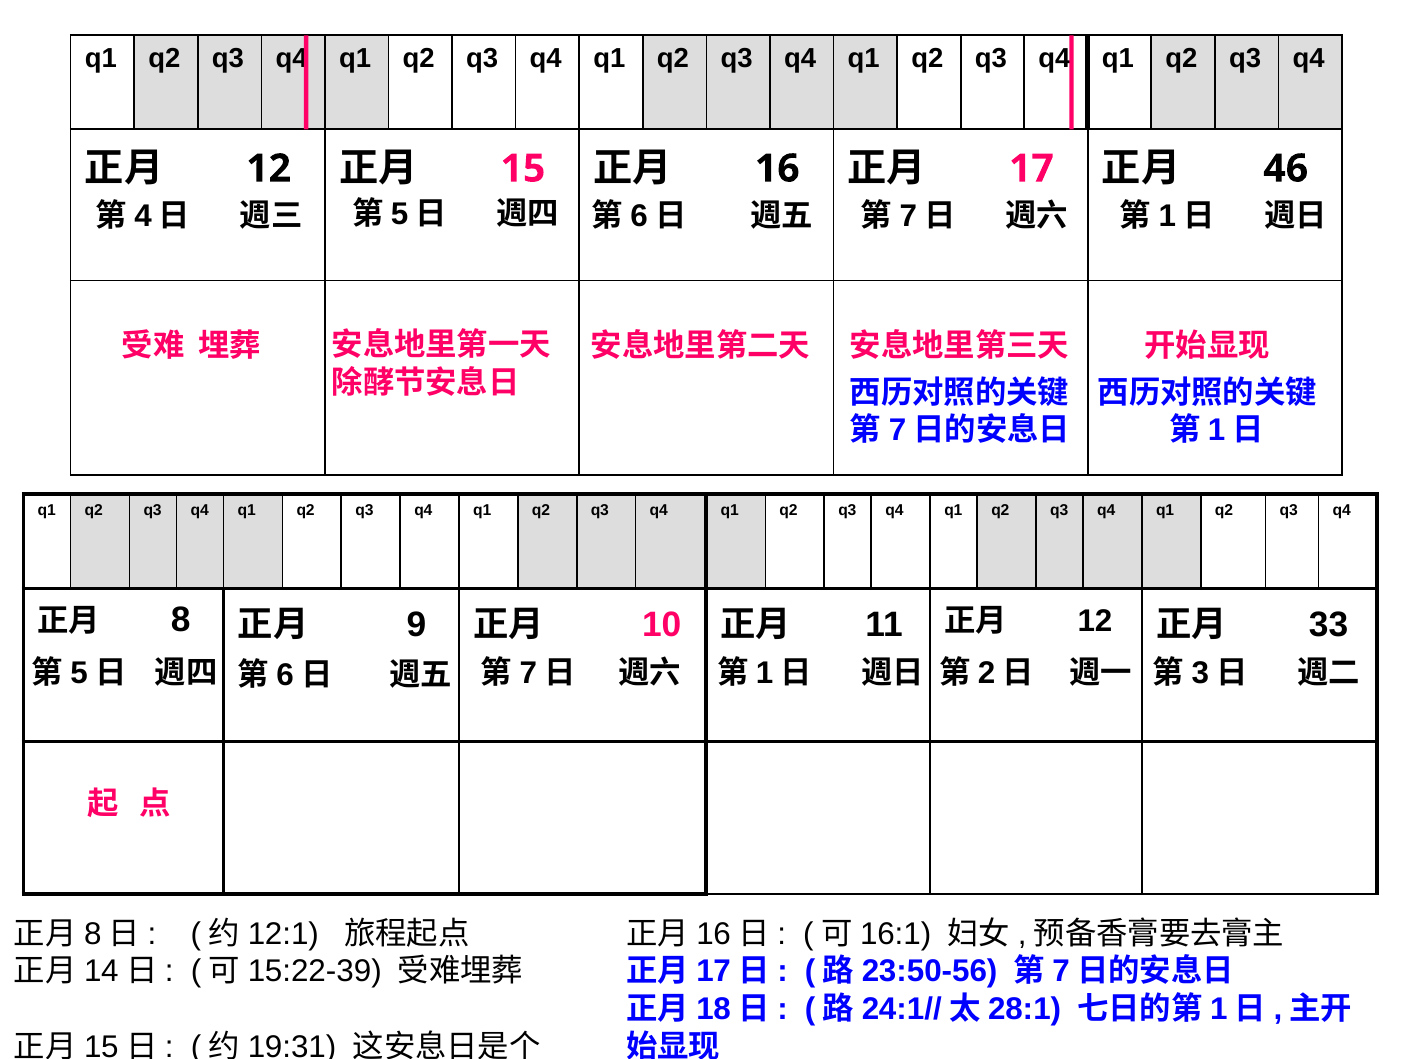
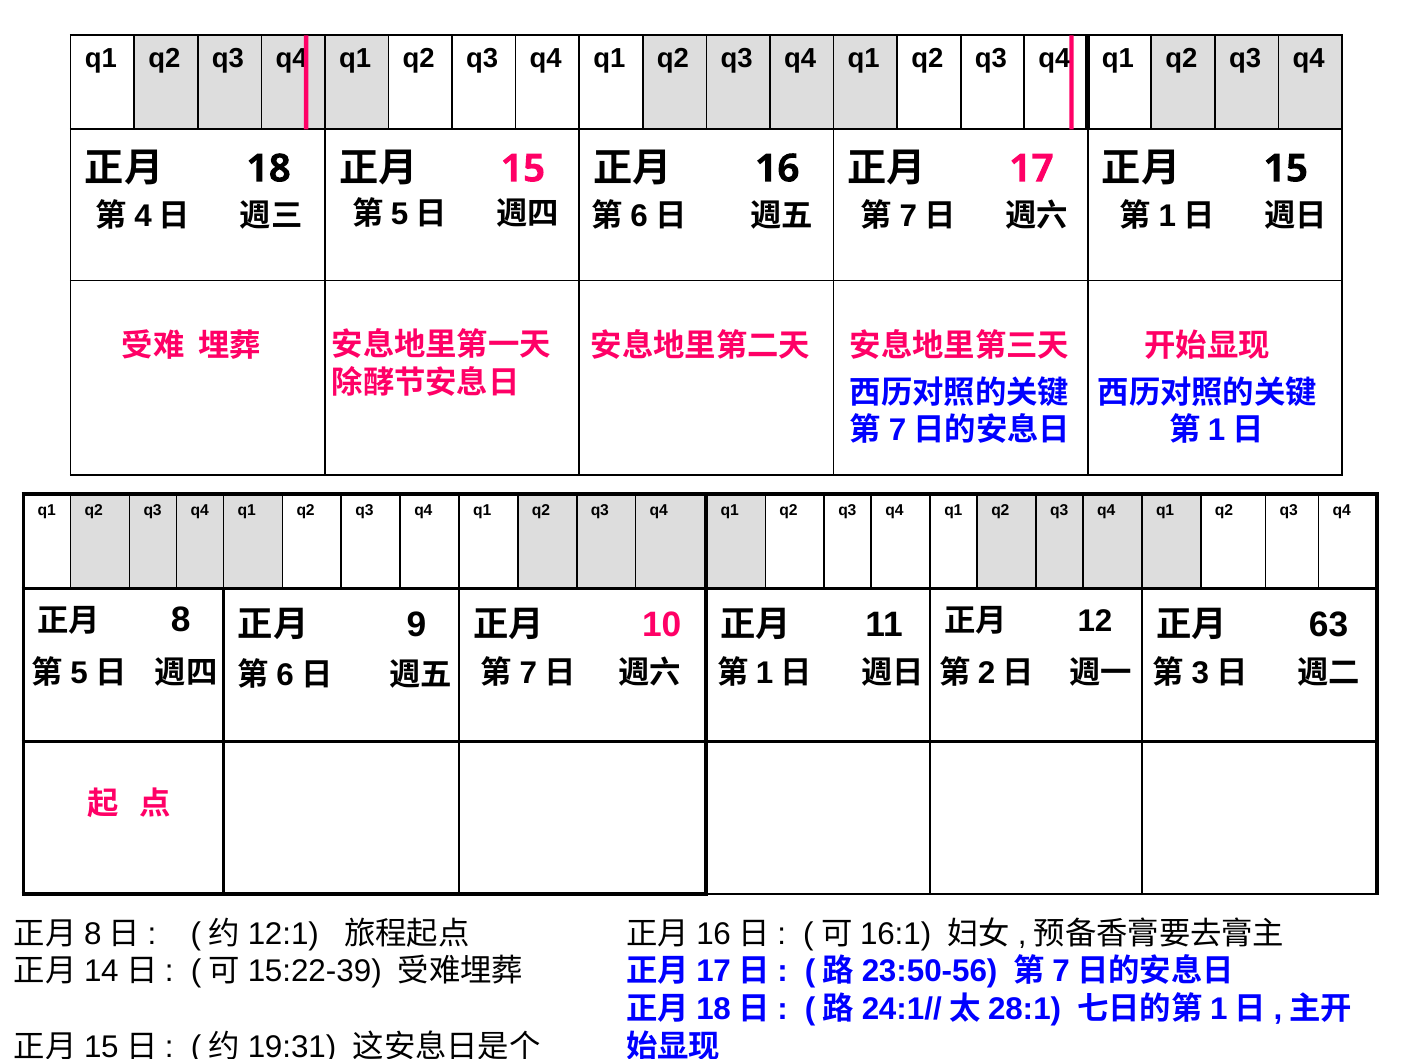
12: 12 -> 18 (269, 169)
46: 46 -> 15 (1286, 169)
33: 33 -> 63 (1329, 625)
